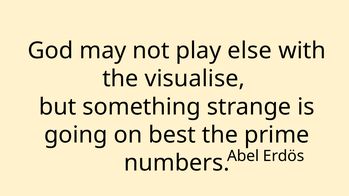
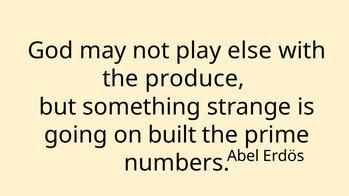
visualise: visualise -> produce (195, 79)
best: best -> built (172, 135)
